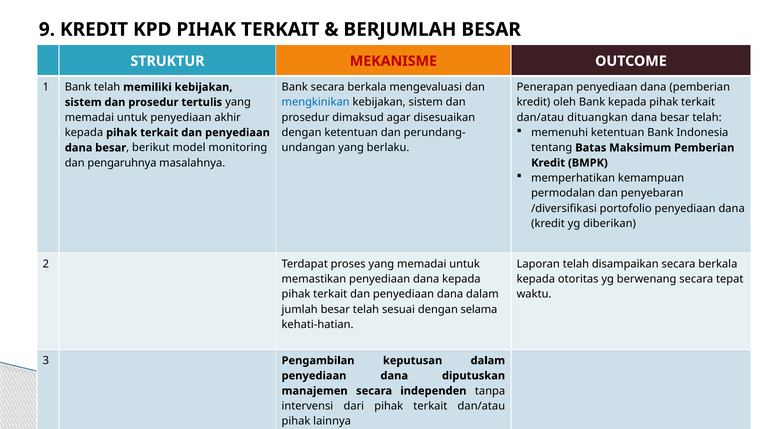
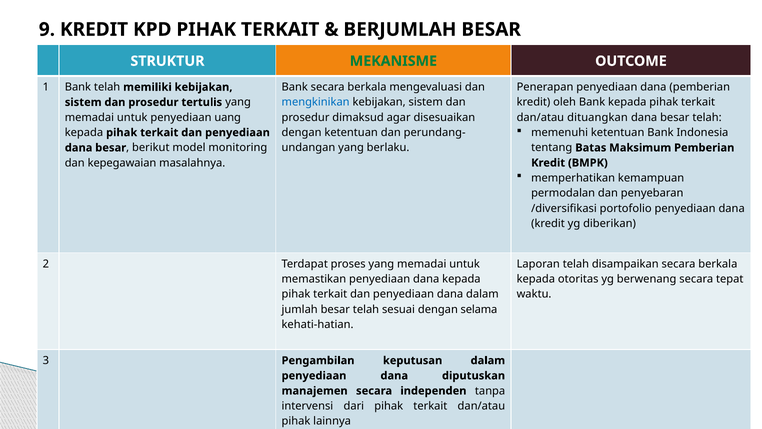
MEKANISME colour: red -> green (393, 61)
akhir: akhir -> uang (228, 117)
pengaruhnya: pengaruhnya -> kepegawaian (122, 163)
